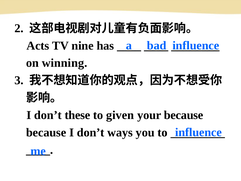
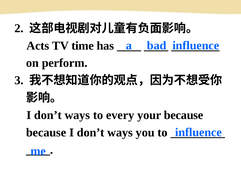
nine: nine -> time (83, 46)
winning: winning -> perform (65, 63)
these: these -> ways (77, 115)
given: given -> every (120, 115)
